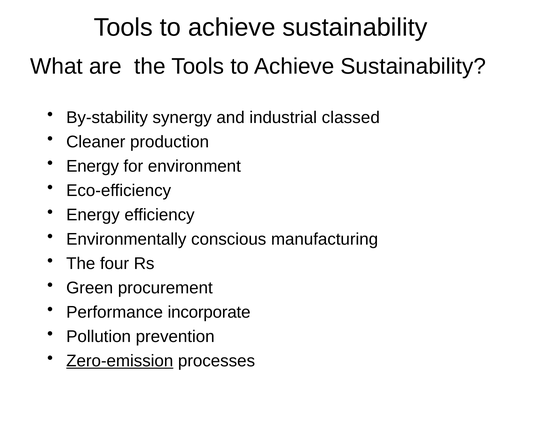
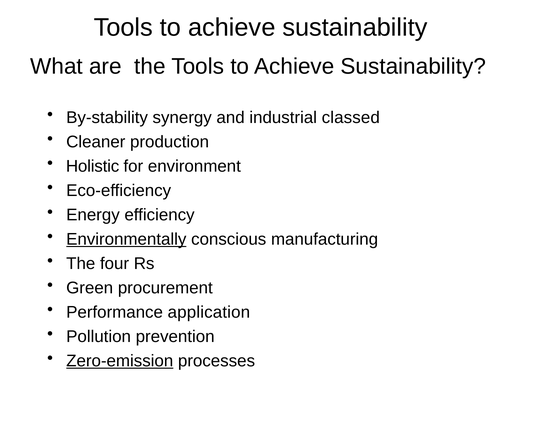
Energy: Energy -> Holistic (93, 166)
Environmentally underline: none -> present (126, 239)
incorporate: incorporate -> application (209, 312)
